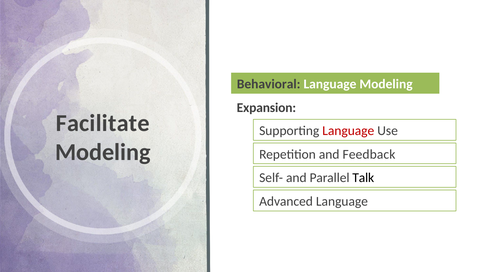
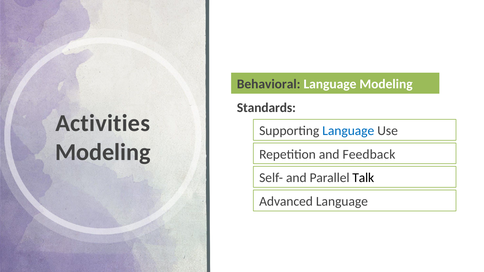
Expansion: Expansion -> Standards (266, 108)
Facilitate: Facilitate -> Activities (103, 123)
Language colour: red -> blue (348, 131)
